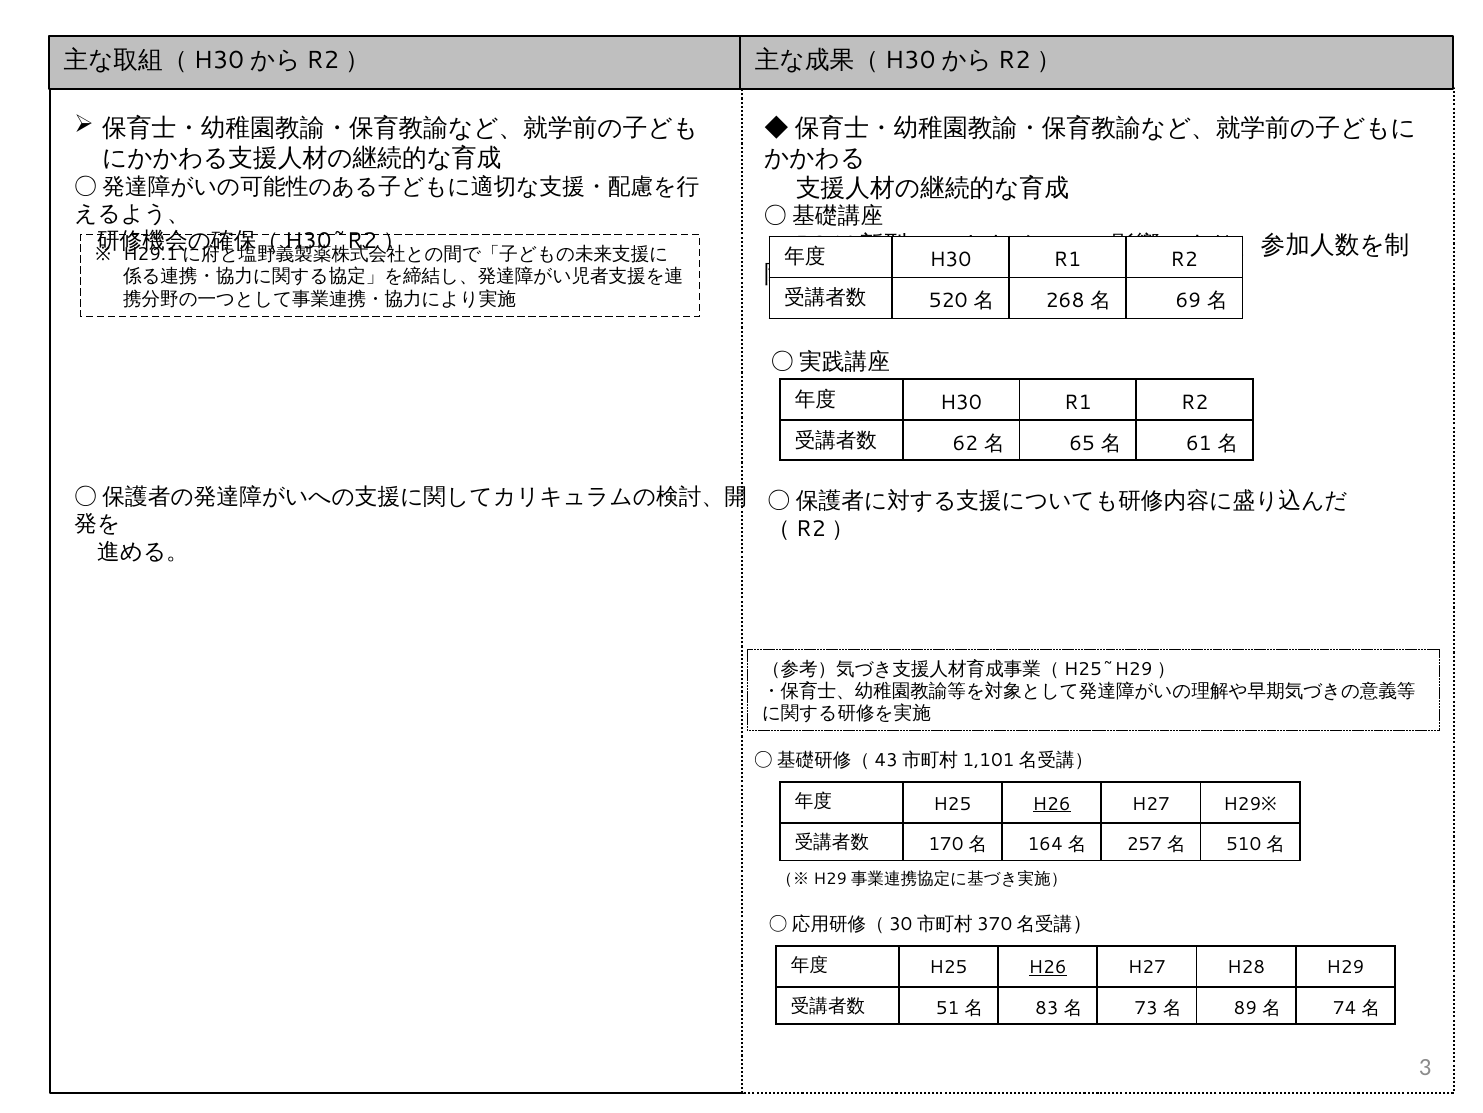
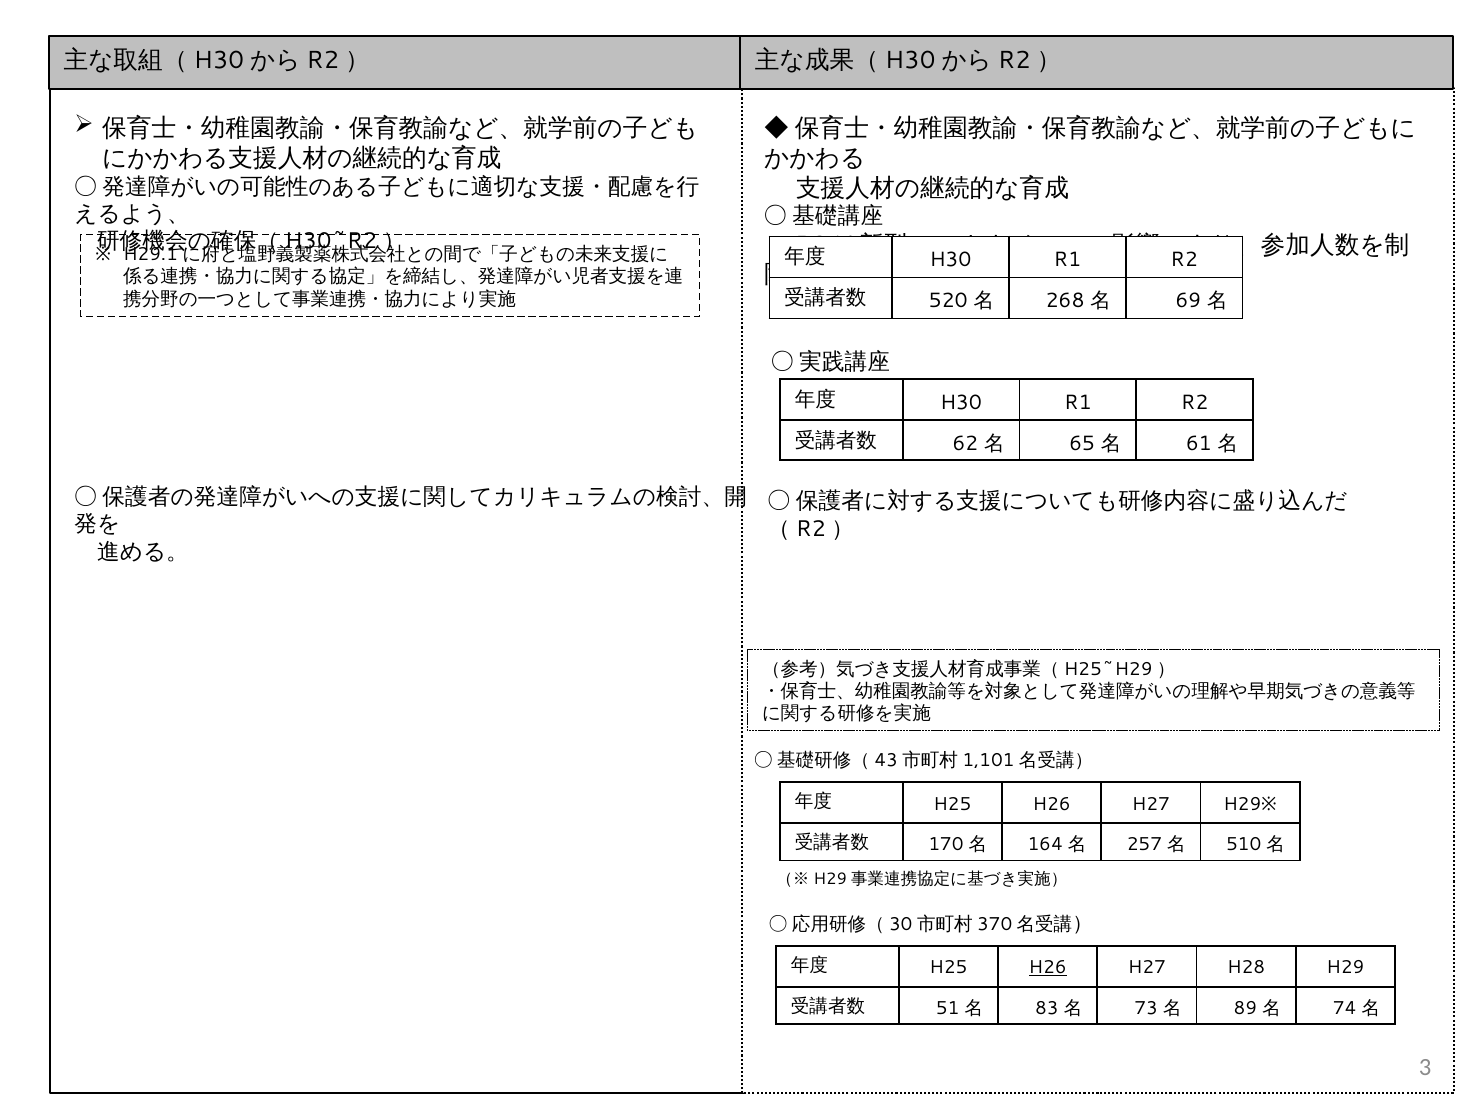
H26 underline: present -> none (1052, 803)
